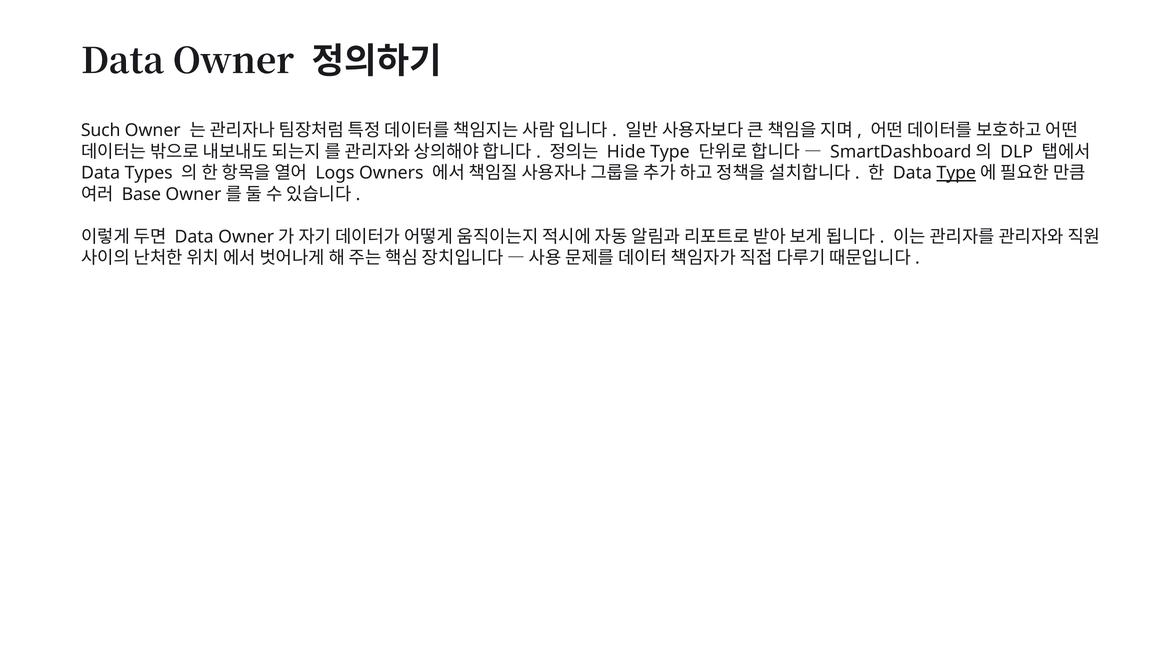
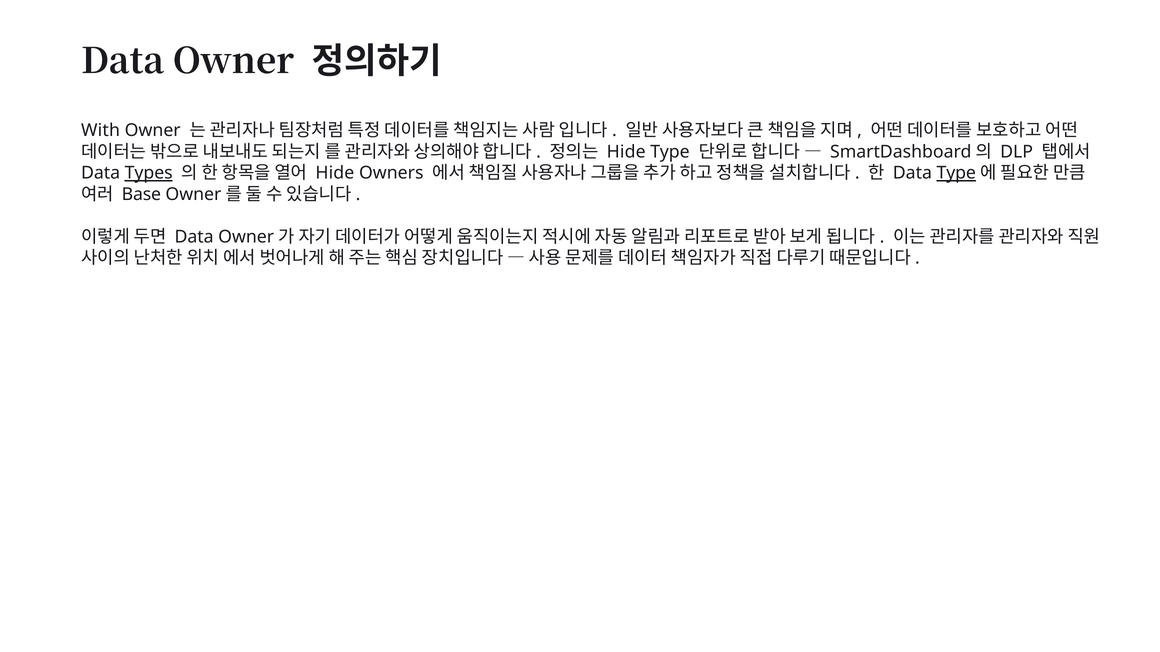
Such: Such -> With (101, 131)
Types underline: none -> present (149, 173)
Logs: Logs -> Hide (335, 173)
